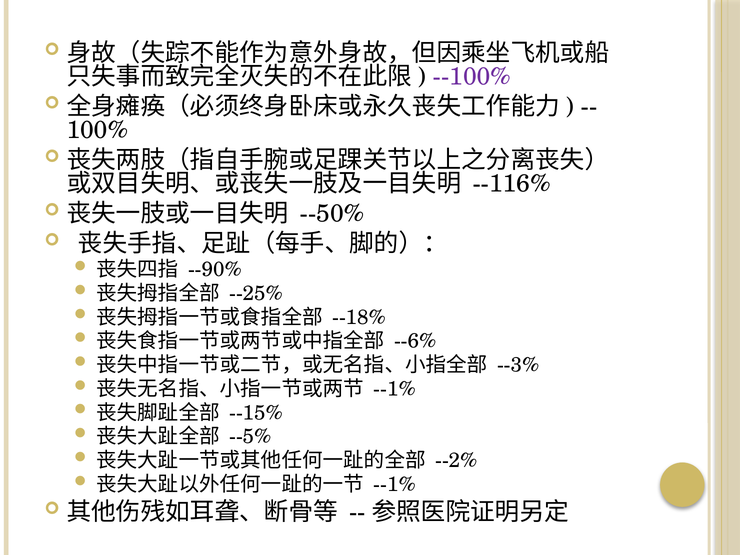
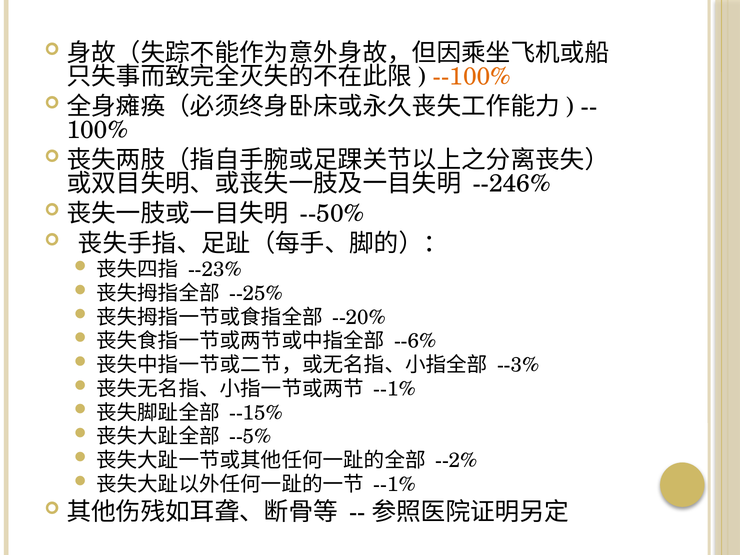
--100% colour: purple -> orange (472, 77)
--116%: --116% -> --246% (512, 184)
--90%: --90% -> --23% (215, 270)
--18%: --18% -> --20% (359, 317)
